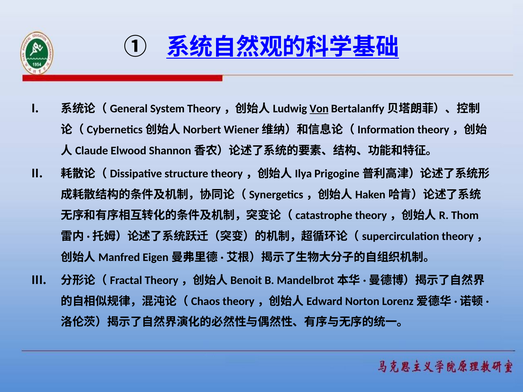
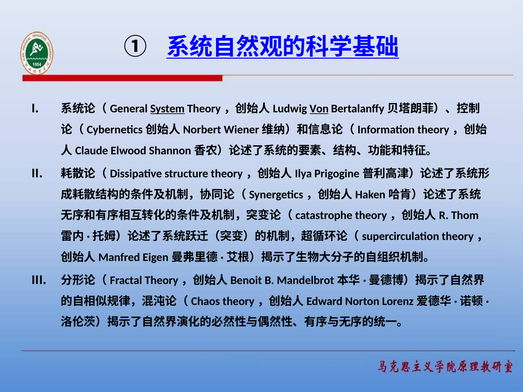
System underline: none -> present (167, 109)
